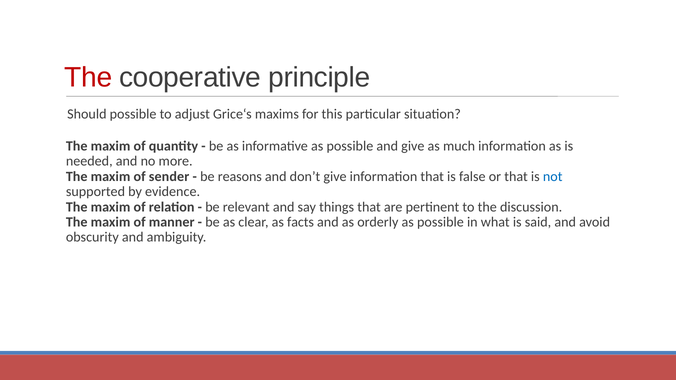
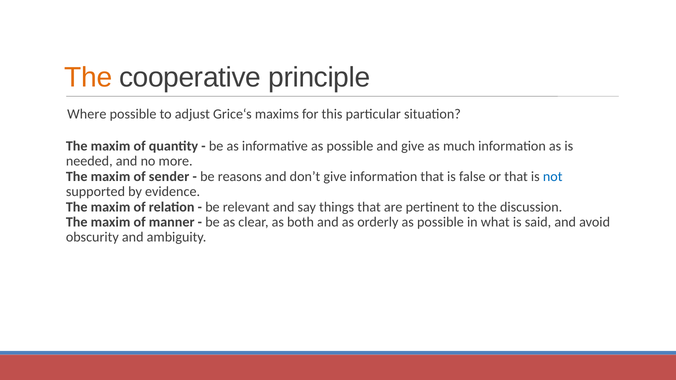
The colour: red -> orange (88, 78)
Should: Should -> Where (87, 114)
facts: facts -> both (301, 222)
